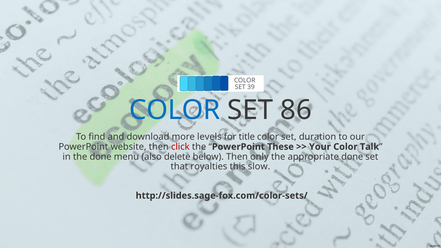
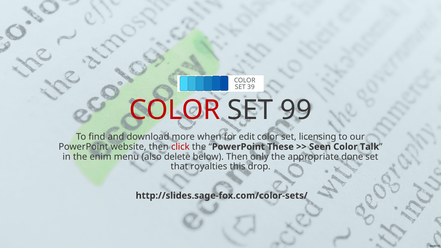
COLOR colour: blue -> red (175, 110)
86: 86 -> 99 (296, 110)
levels: levels -> when (209, 137)
title: title -> edit (247, 137)
duration: duration -> licensing (318, 137)
Your: Your -> Seen (320, 147)
the done: done -> enim (101, 157)
slow: slow -> drop (259, 167)
